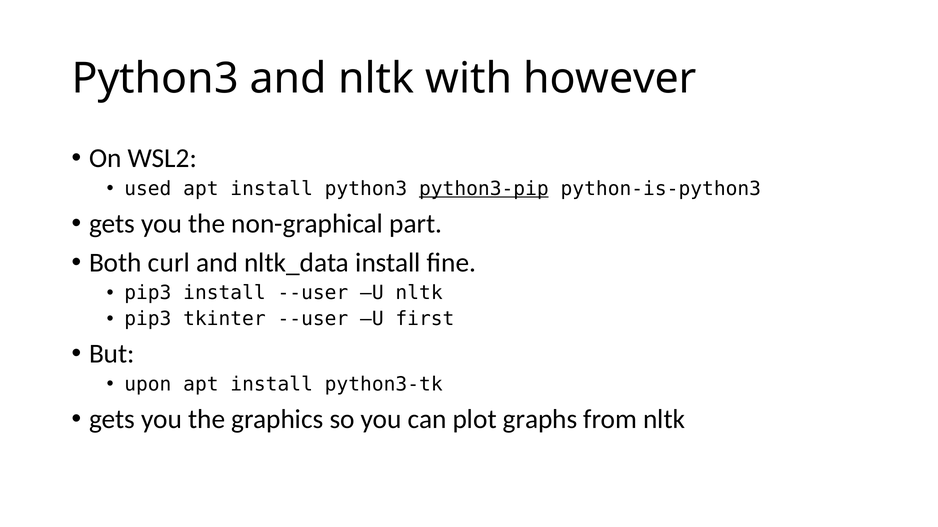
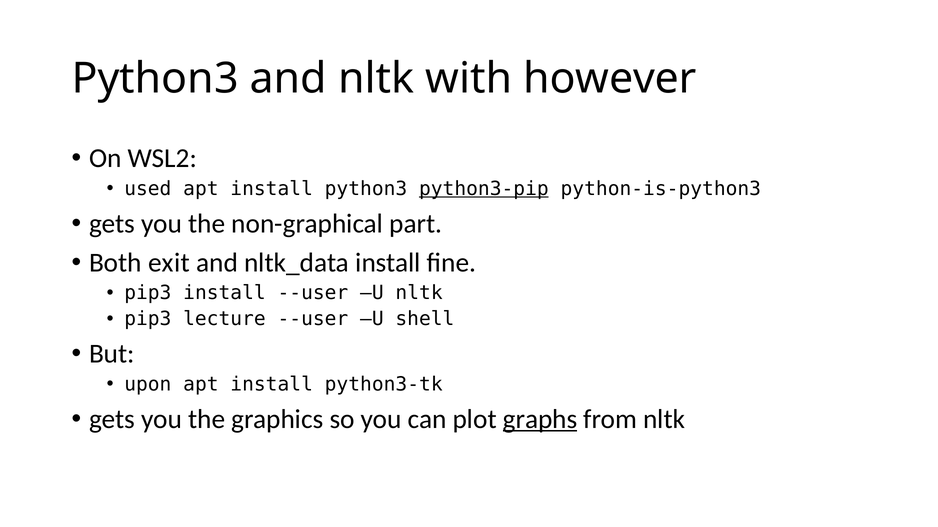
curl: curl -> exit (169, 263)
tkinter: tkinter -> lecture (224, 319)
first: first -> shell (425, 319)
graphs underline: none -> present (540, 420)
